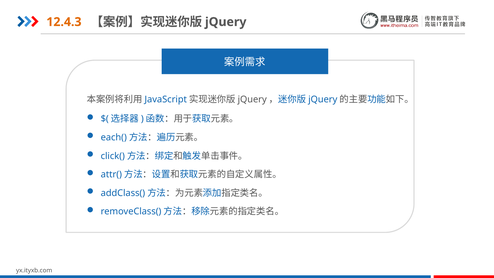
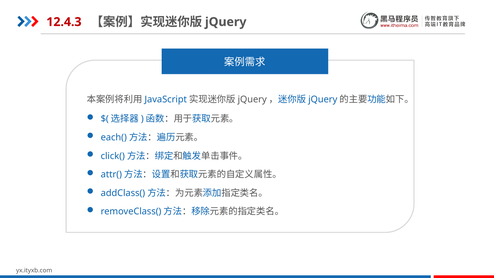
12.4.3 colour: orange -> red (64, 22)
